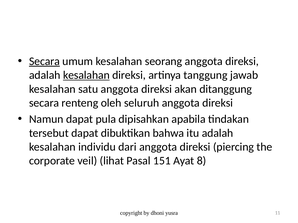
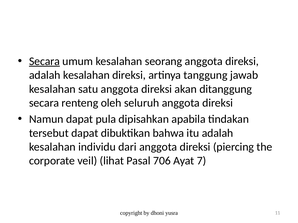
kesalahan underline: present -> none (86, 75)
151: 151 -> 706 (162, 161)
8: 8 -> 7 (202, 161)
